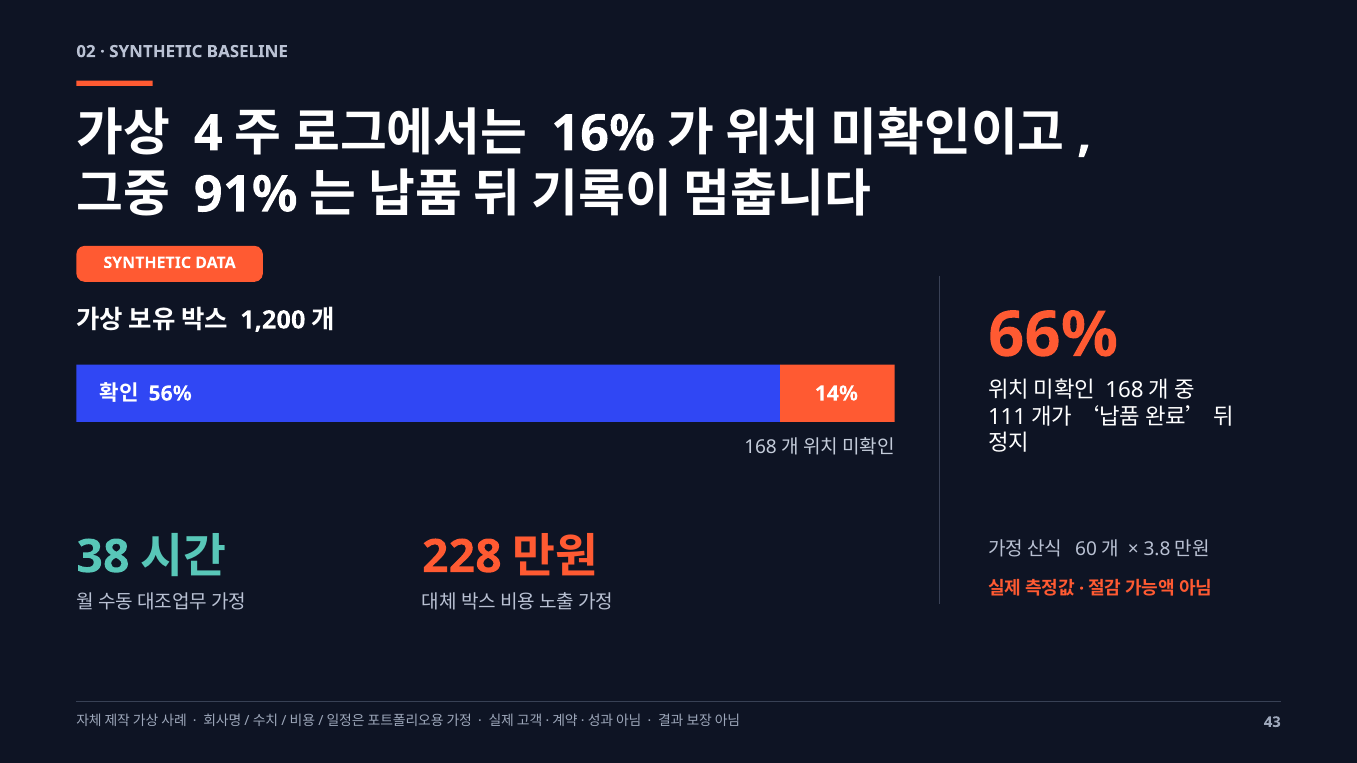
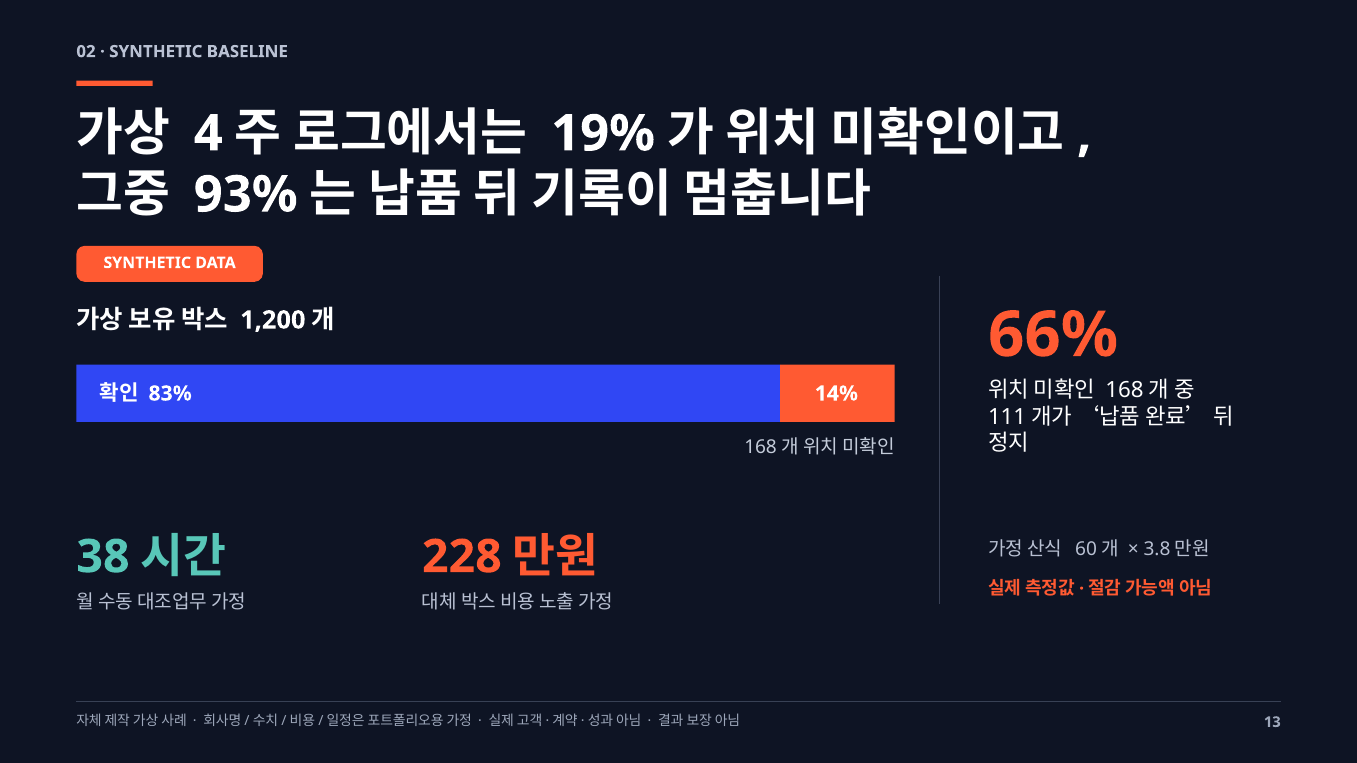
16%: 16% -> 19% (603, 134)
91%: 91% -> 93% (246, 195)
56%: 56% -> 83% (170, 394)
43: 43 -> 13 (1272, 722)
